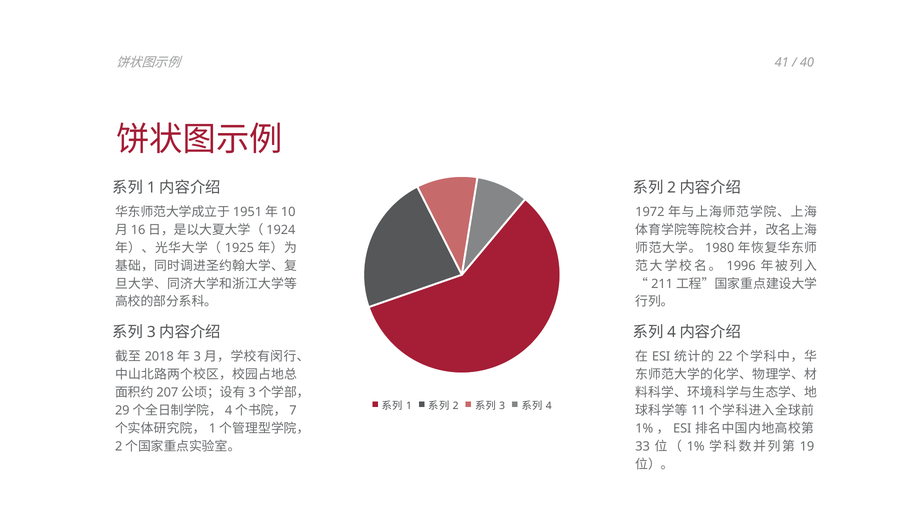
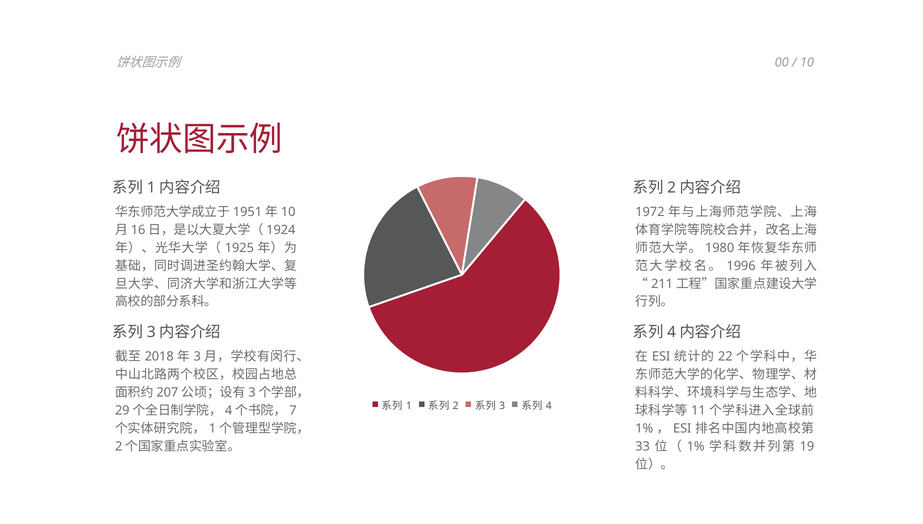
41: 41 -> 00 (782, 62)
40: 40 -> 10 (807, 62)
